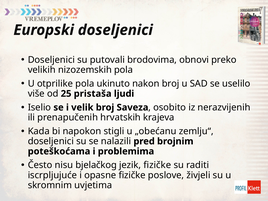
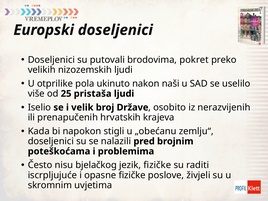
obnovi: obnovi -> pokret (194, 60)
nizozemskih pola: pola -> ljudi (123, 70)
nakon broj: broj -> naši (171, 84)
Saveza: Saveza -> Države (133, 107)
